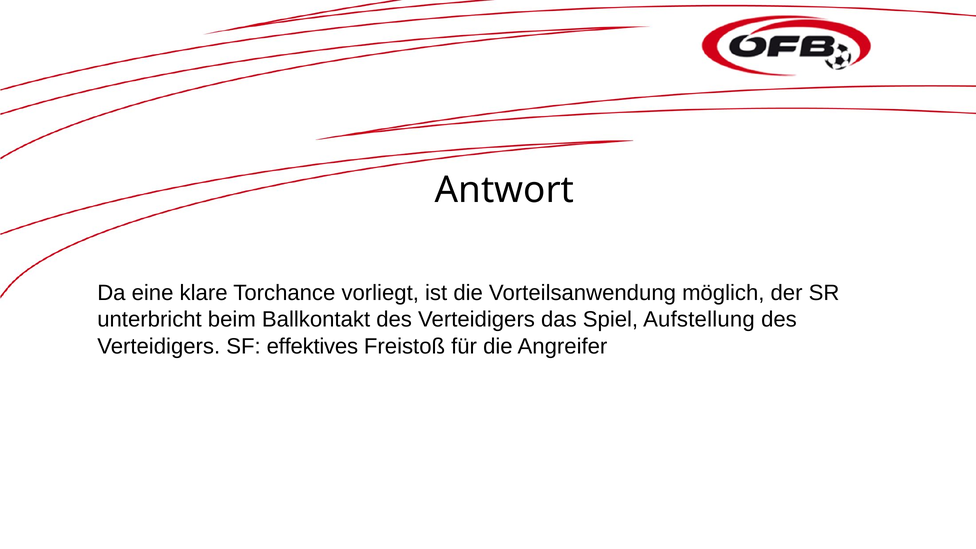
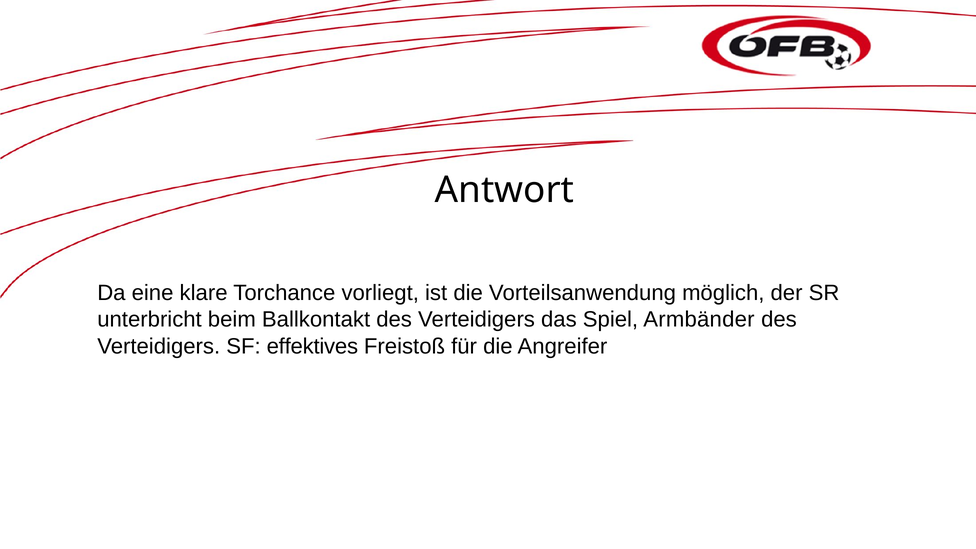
Aufstellung: Aufstellung -> Armbänder (699, 320)
